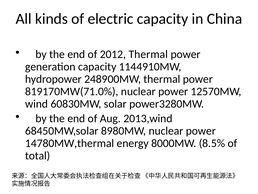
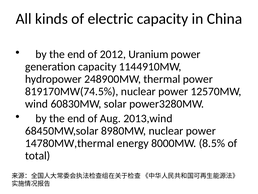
2012 Thermal: Thermal -> Uranium (148, 54)
819170MW(71.0%: 819170MW(71.0% -> 819170MW(74.5% (72, 91)
